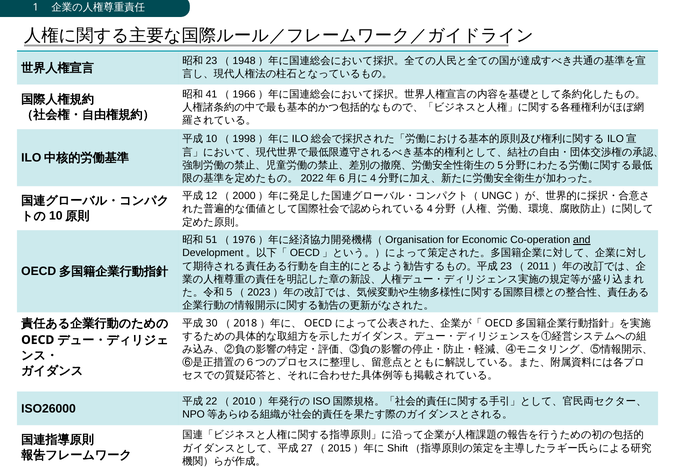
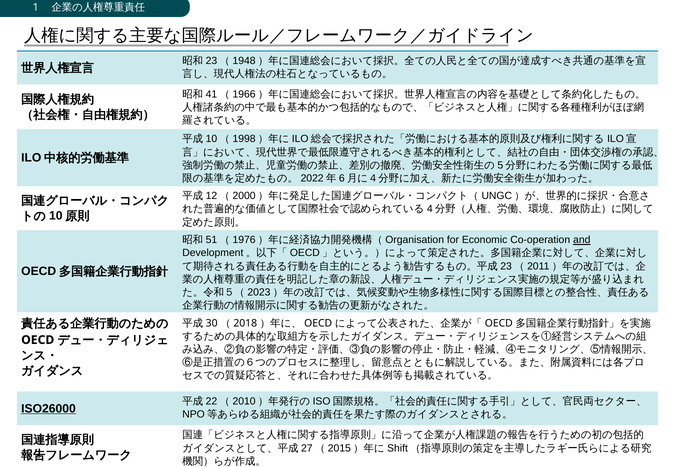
ISO26000 underline: none -> present (48, 409)
